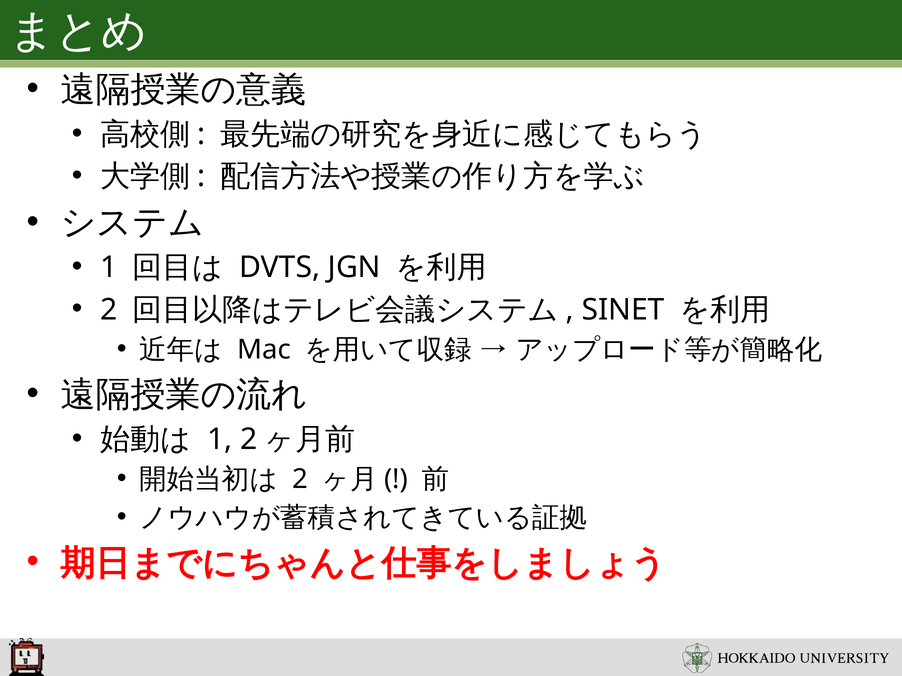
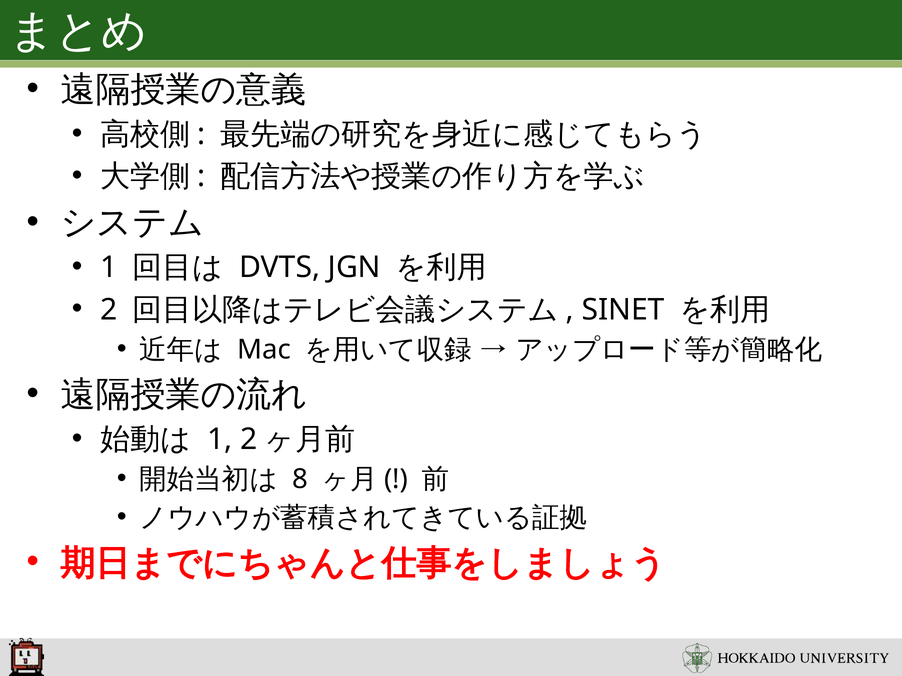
2: 2 -> 8 (300, 480)
